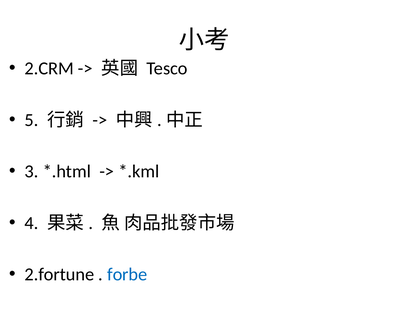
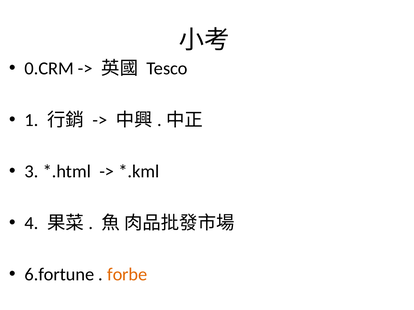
2.CRM: 2.CRM -> 0.CRM (49, 69)
5: 5 -> 1 (32, 120)
2.fortune: 2.fortune -> 6.fortune (59, 275)
forbe colour: blue -> orange (127, 275)
